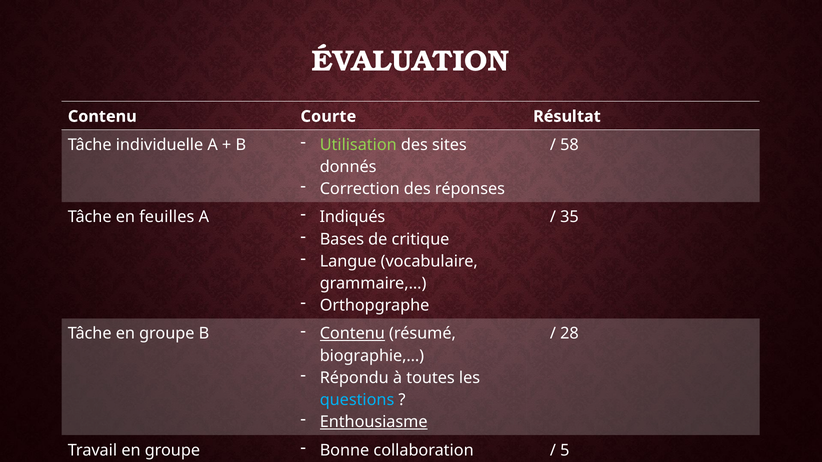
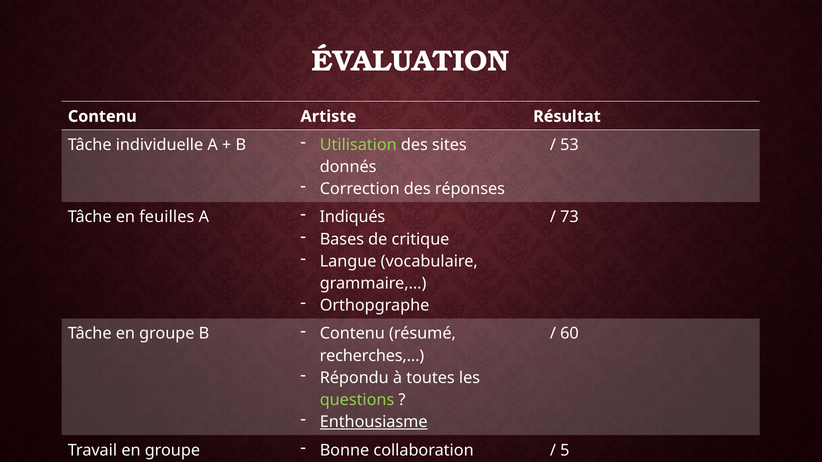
Courte: Courte -> Artiste (328, 117)
58: 58 -> 53 (569, 145)
35: 35 -> 73 (569, 217)
Contenu underline: present -> none (352, 334)
28: 28 -> 60 (569, 334)
biographie,…: biographie,… -> recherches,… (372, 356)
questions colour: light blue -> light green (357, 400)
